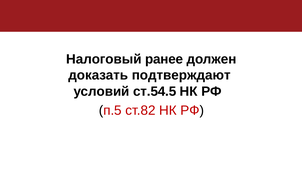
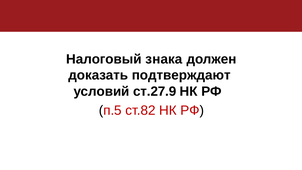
ранее: ранее -> знака (164, 59)
ст.54.5: ст.54.5 -> ст.27.9 (155, 91)
